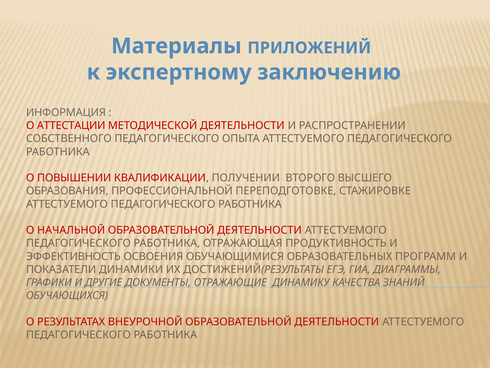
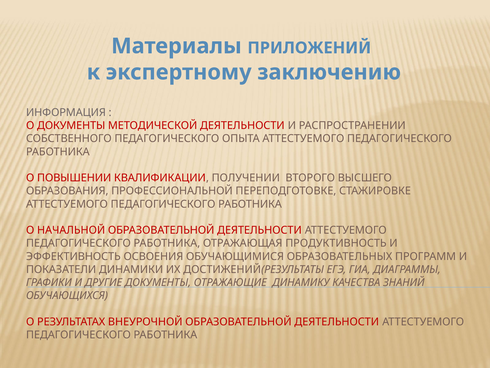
О АТТЕСТАЦИИ: АТТЕСТАЦИИ -> ДОКУМЕНТЫ (71, 125)
